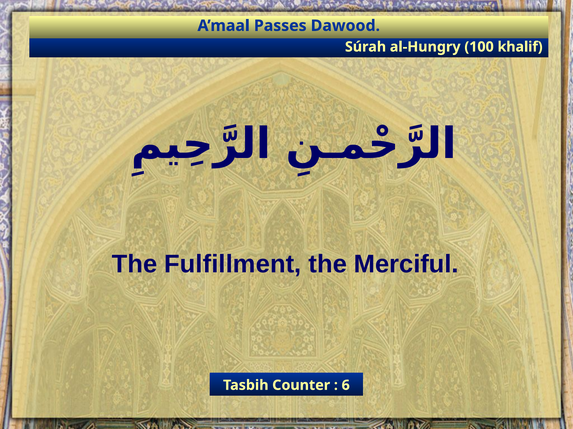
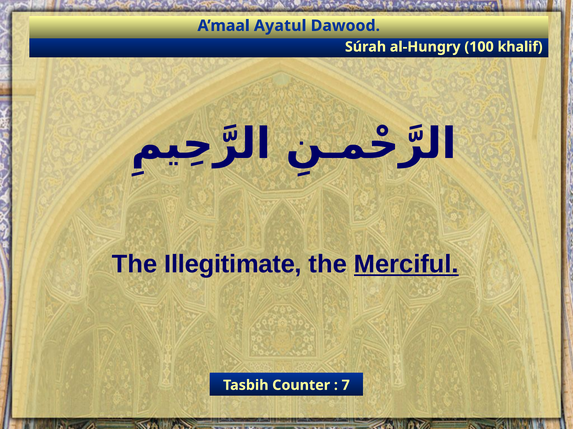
Passes: Passes -> Ayatul (280, 26)
Fulfillment: Fulfillment -> Illegitimate (233, 265)
Merciful underline: none -> present (406, 265)
6: 6 -> 7 (346, 386)
